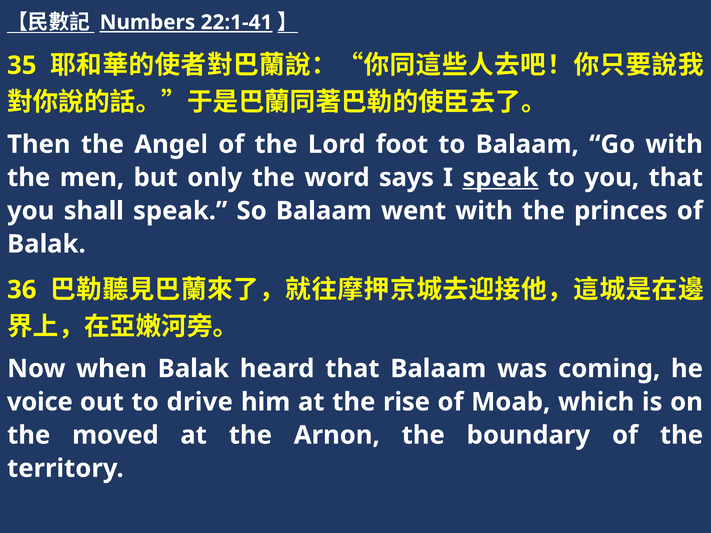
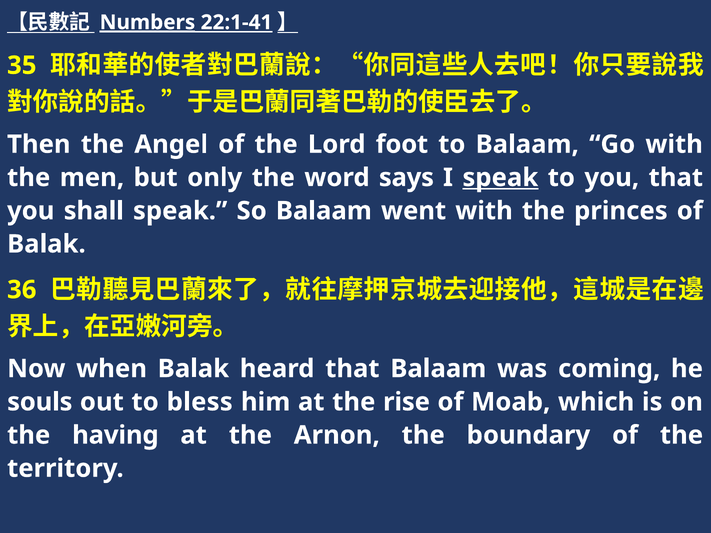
Numbers underline: none -> present (147, 22)
voice: voice -> souls (40, 402)
drive: drive -> bless (200, 402)
moved: moved -> having (115, 435)
